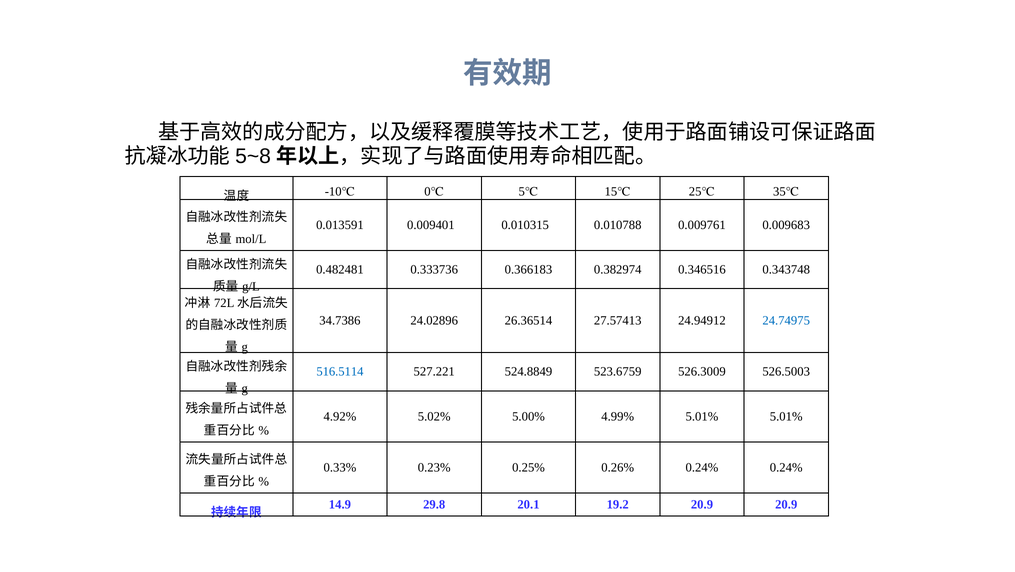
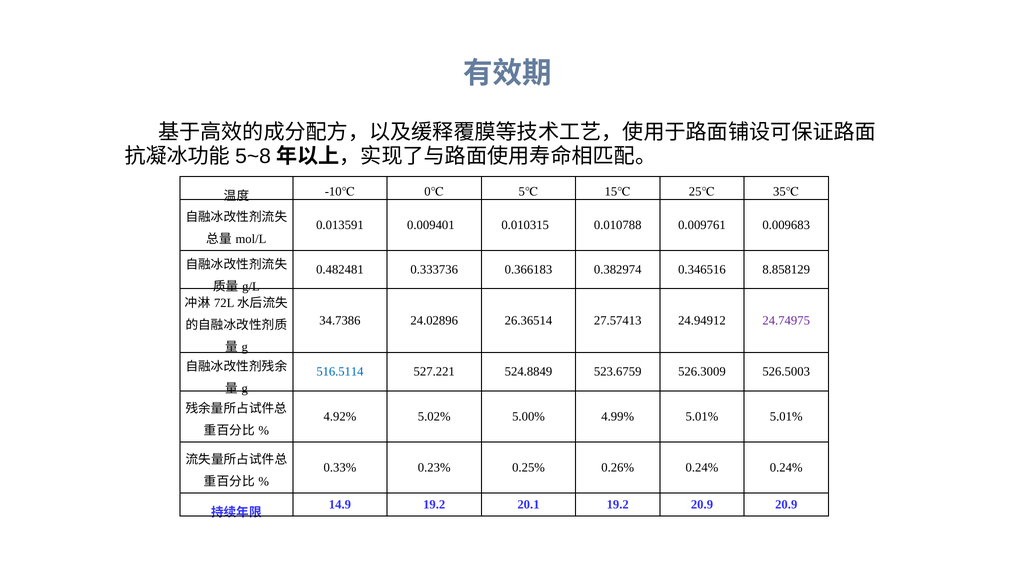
0.343748: 0.343748 -> 8.858129 (786, 269)
24.74975 colour: blue -> purple (786, 320)
14.9 29.8: 29.8 -> 19.2 (434, 504)
